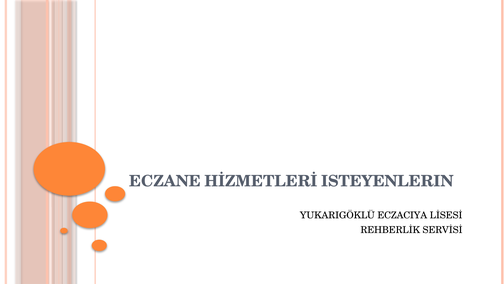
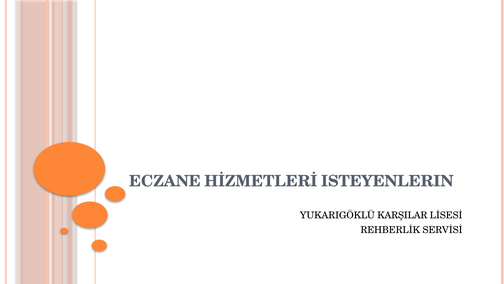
ECZACIYA: ECZACIYA -> KARŞILAR (402, 215)
